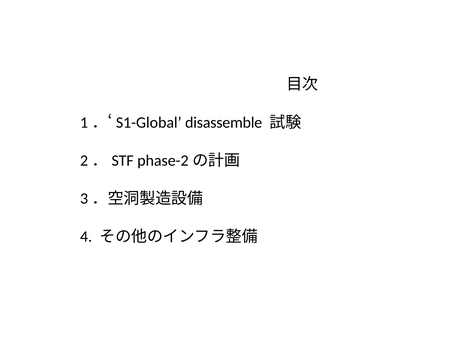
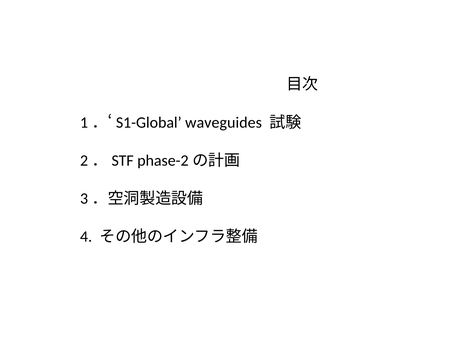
disassemble: disassemble -> waveguides (224, 122)
